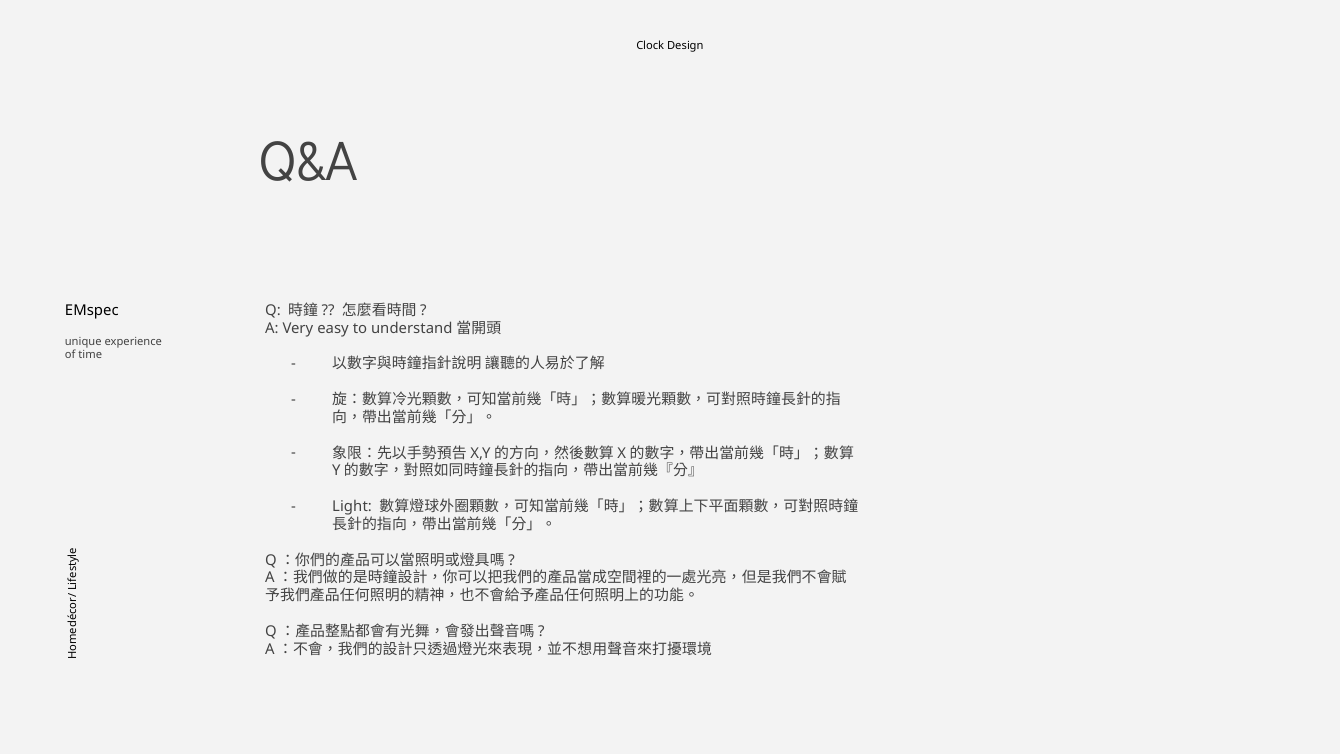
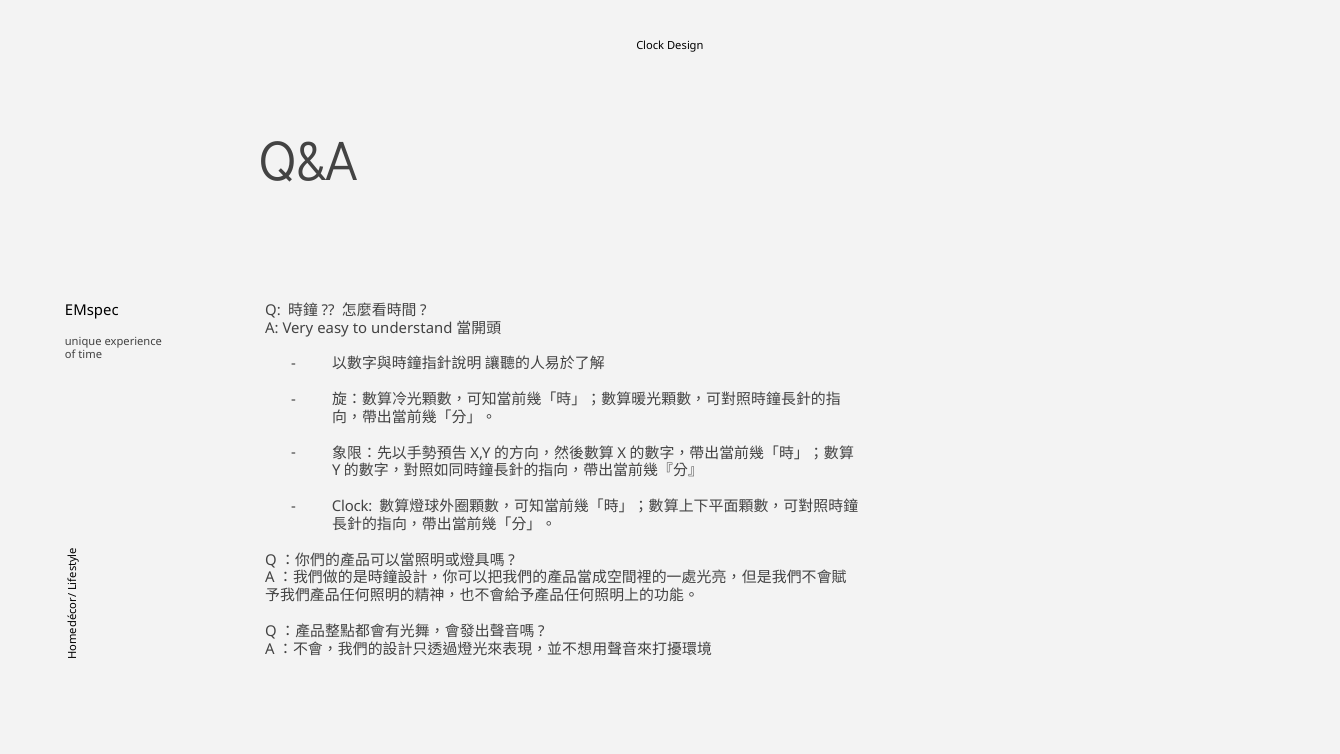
Light: Light -> Clock (352, 507)
